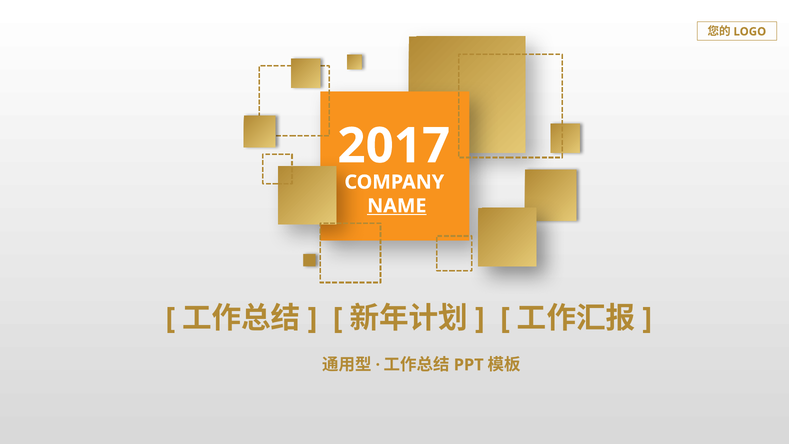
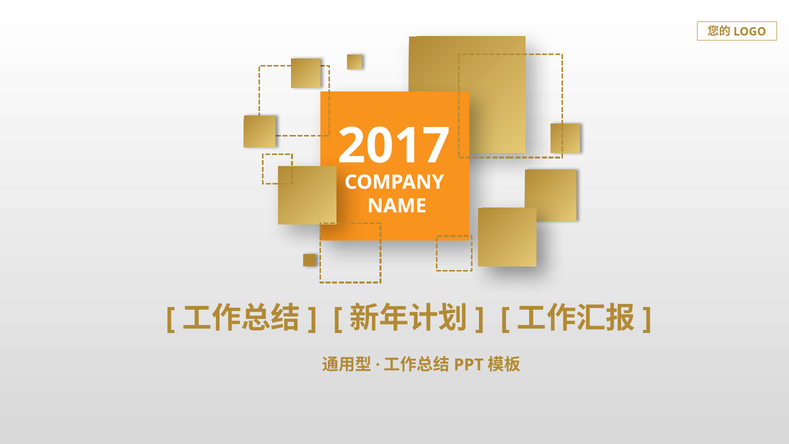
NAME underline: present -> none (397, 206)
